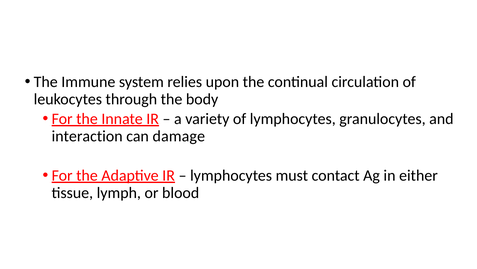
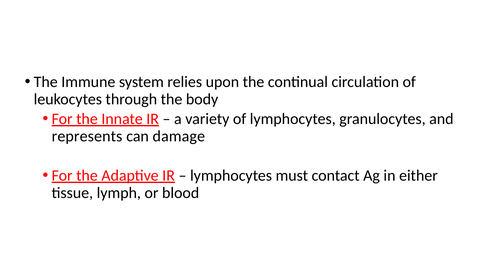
interaction: interaction -> represents (87, 136)
